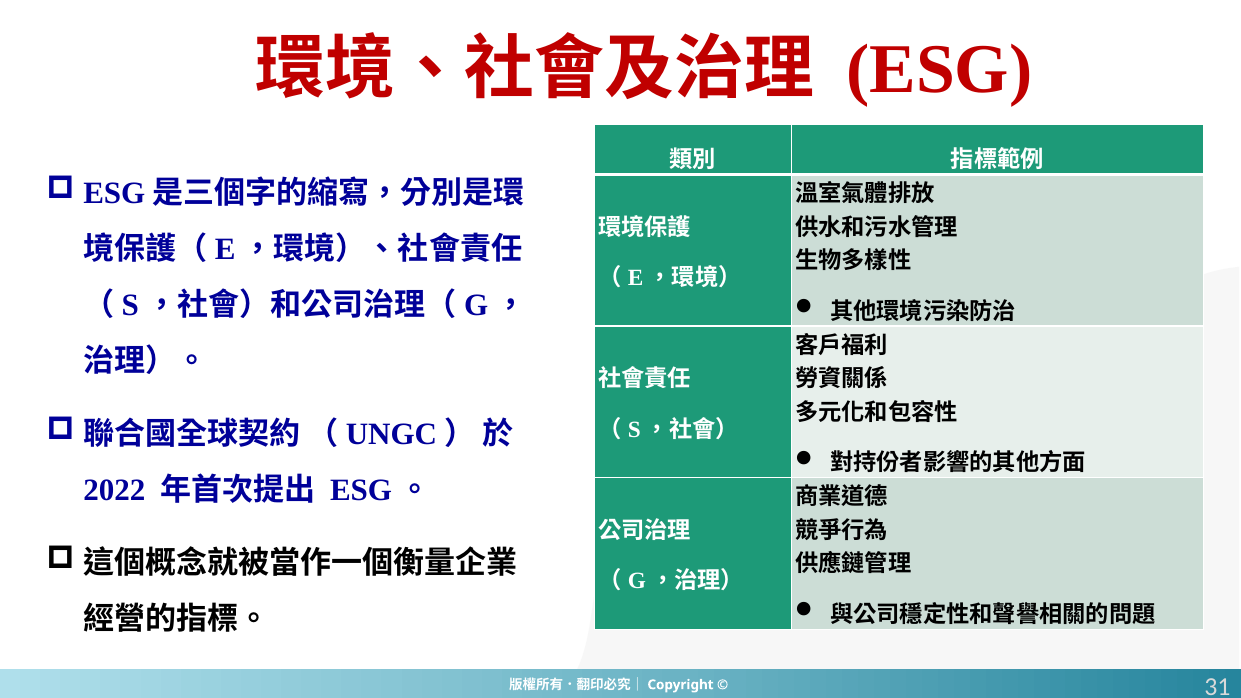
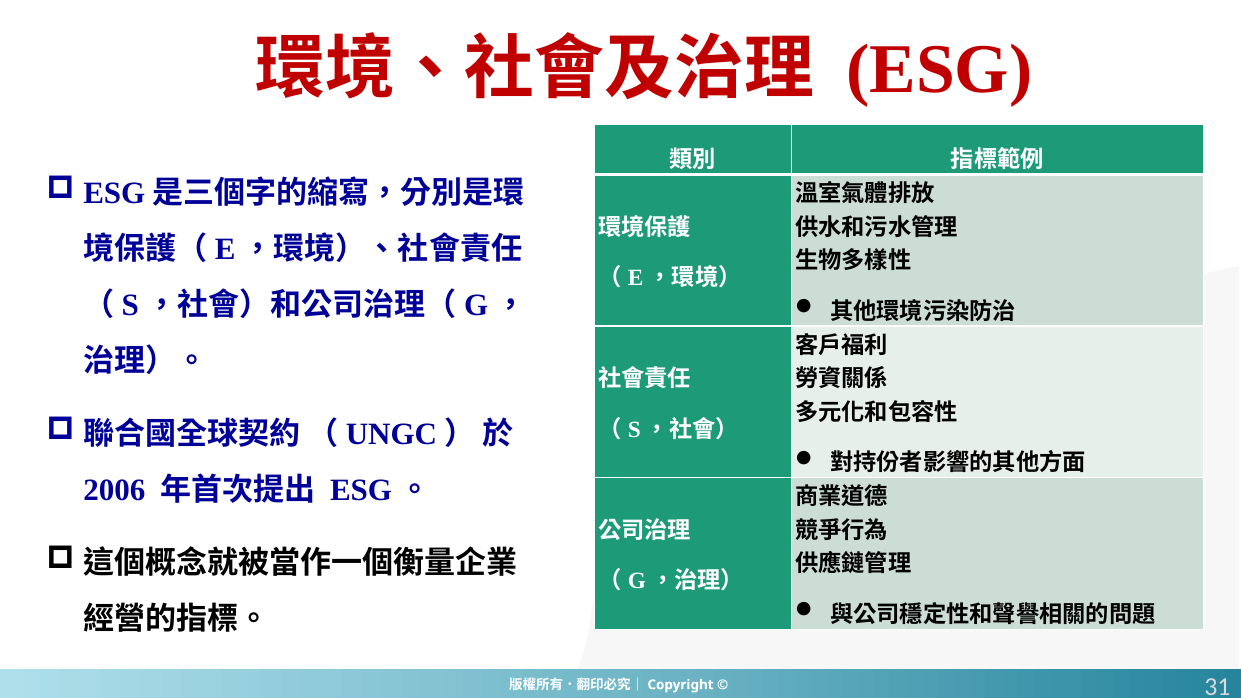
2022: 2022 -> 2006 (114, 490)
